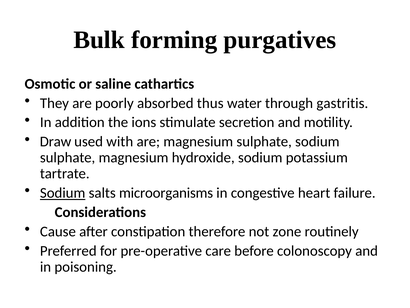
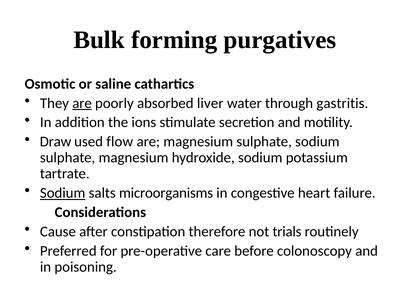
are underline: none -> present (82, 103)
thus: thus -> liver (210, 103)
with: with -> flow (120, 141)
zone: zone -> trials (287, 231)
